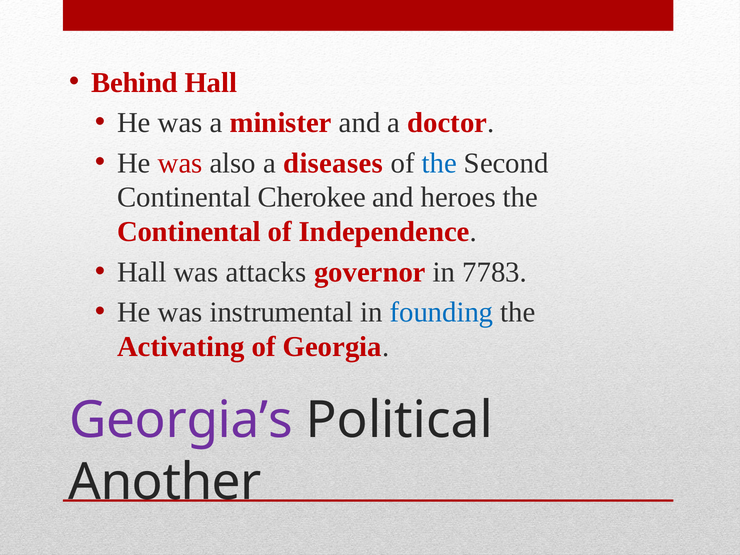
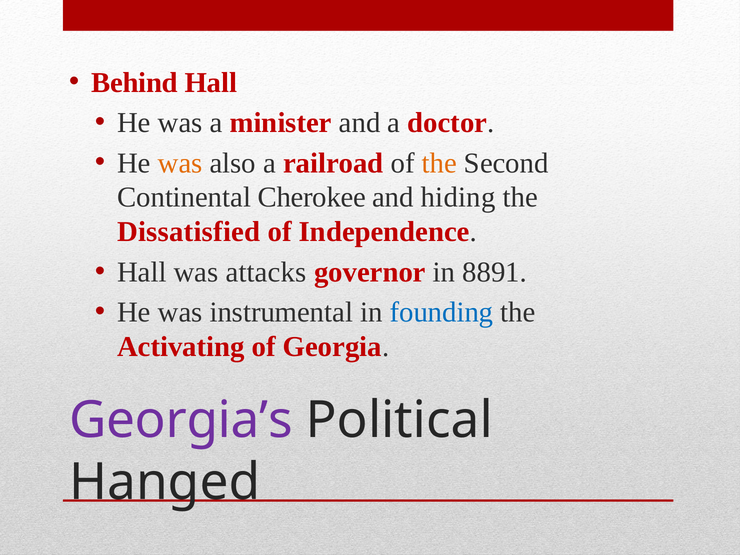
was colour: red -> orange (180, 163)
diseases: diseases -> railroad (333, 163)
the colour: blue -> orange (439, 163)
heroes: heroes -> hiding (458, 197)
Continental: Continental -> Dissatisfied (189, 232)
7783: 7783 -> 8891 (495, 272)
Another: Another -> Hanged (165, 482)
